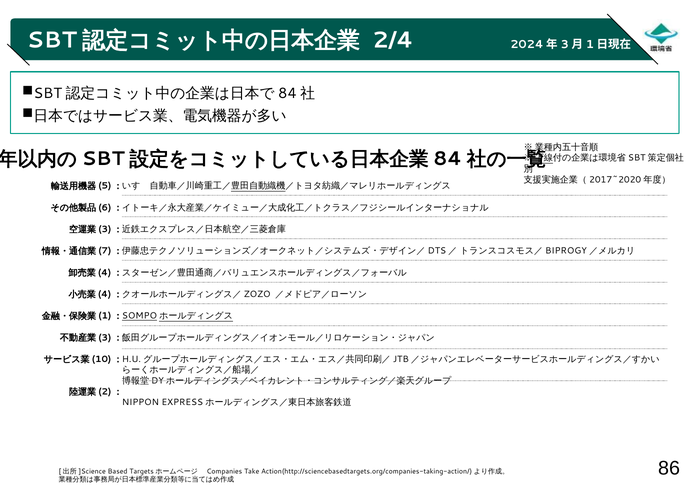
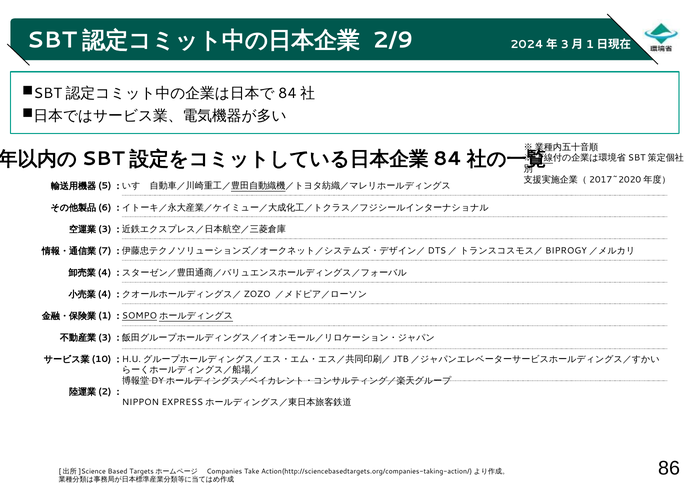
2/4: 2/4 -> 2/9 (393, 40)
